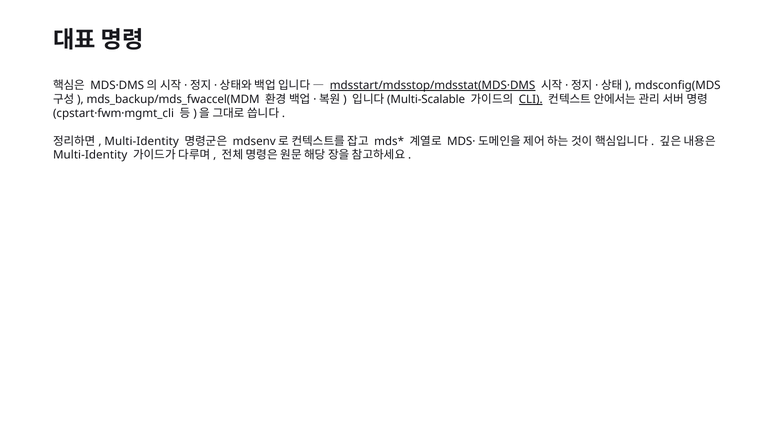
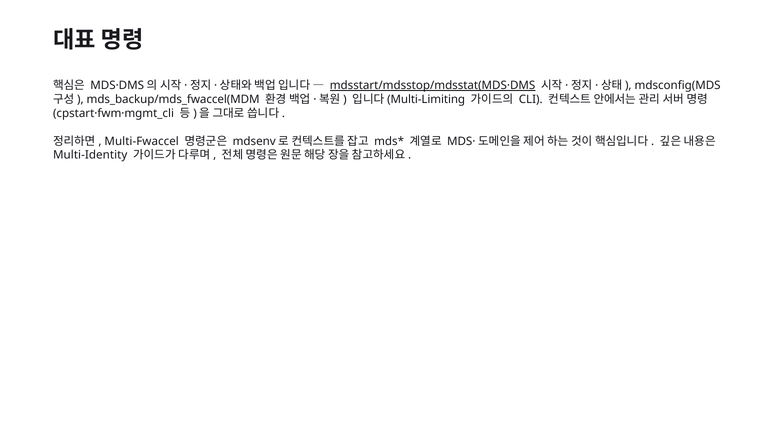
Multi-Scalable: Multi-Scalable -> Multi-Limiting (426, 99)
CLI underline: present -> none (531, 99)
Multi-Identity: Multi-Identity -> Multi-Fwaccel (142, 141)
